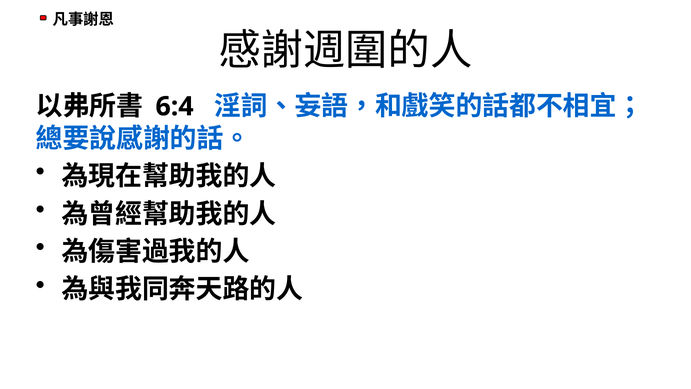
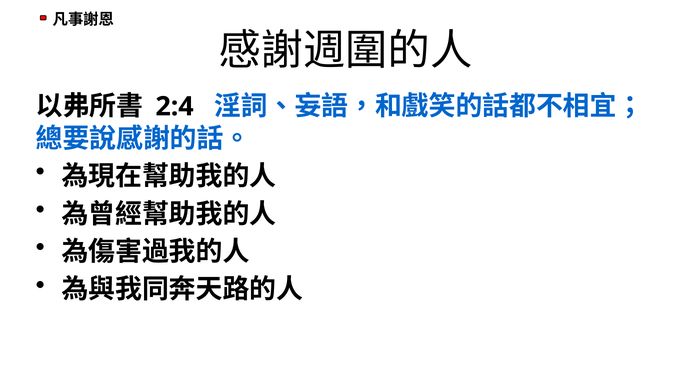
6:4: 6:4 -> 2:4 (175, 106)
